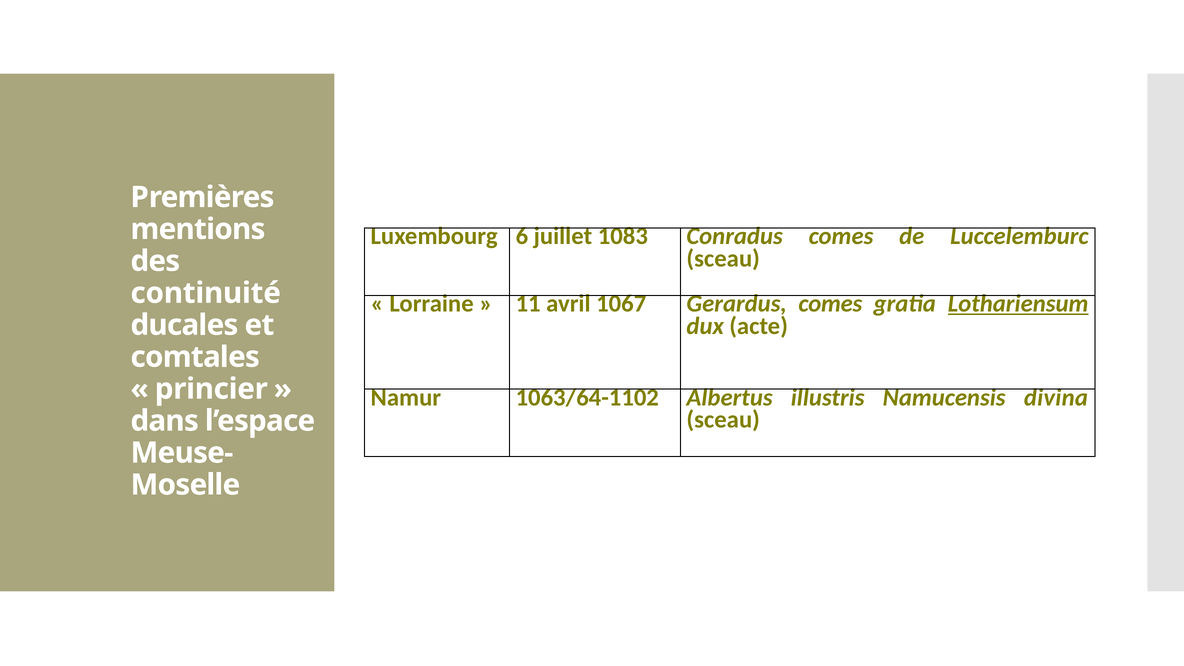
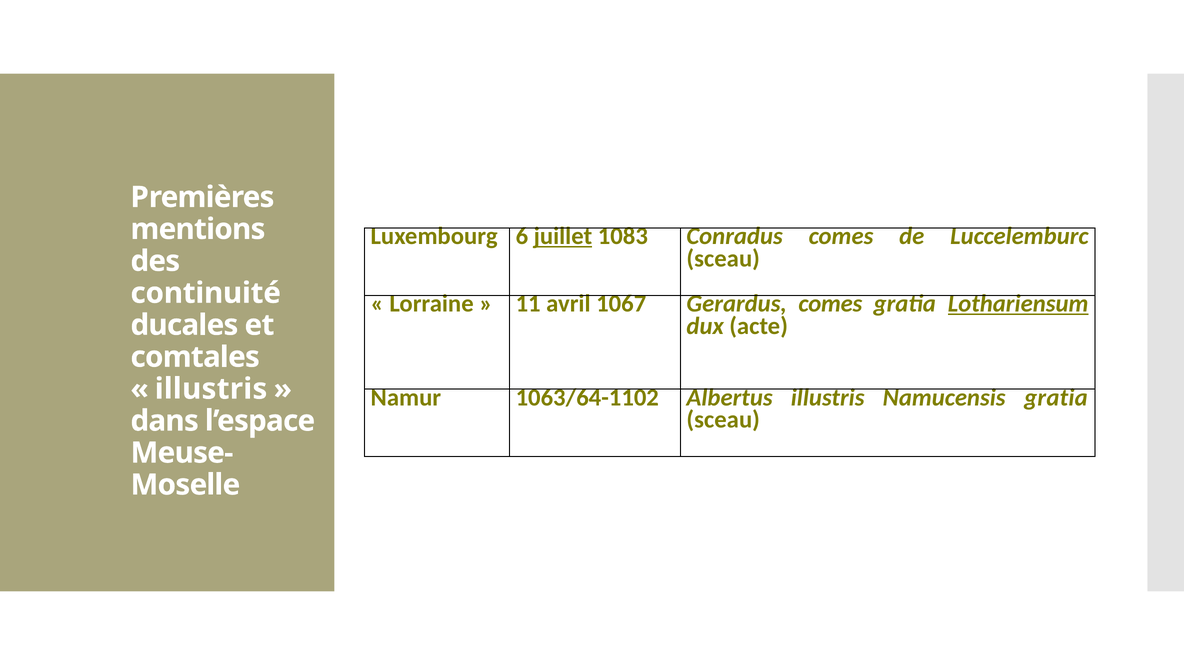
juillet underline: none -> present (563, 236)
princier: princier -> illustris (211, 389)
Namucensis divina: divina -> gratia (1056, 397)
